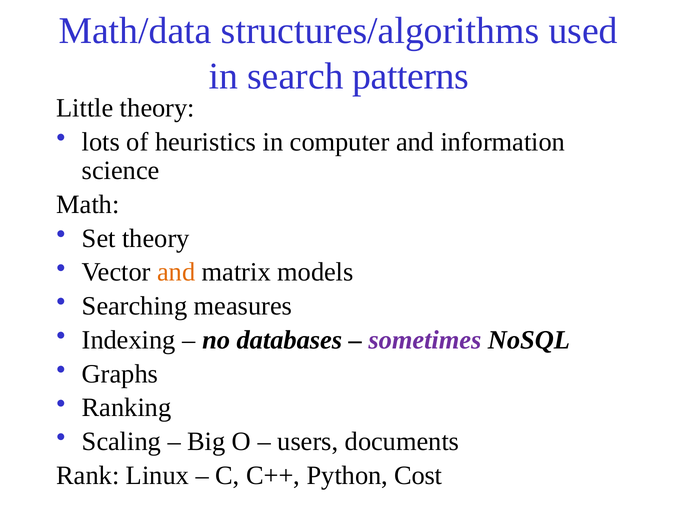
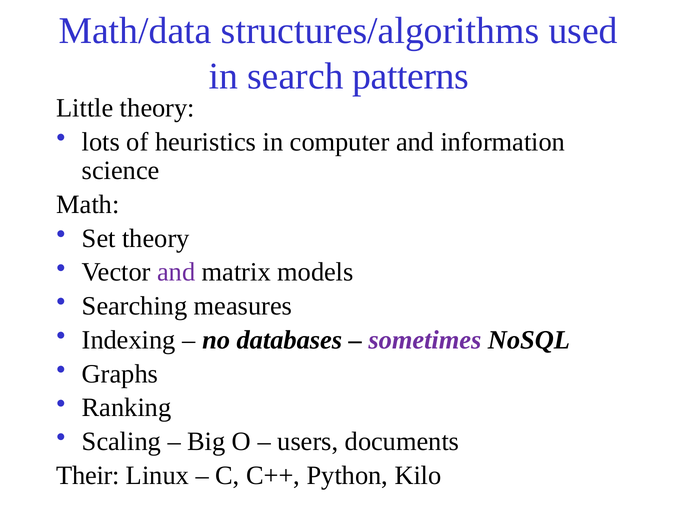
and colour: orange -> purple (176, 272)
Rank: Rank -> Their (88, 475)
Cost: Cost -> Kilo (418, 475)
